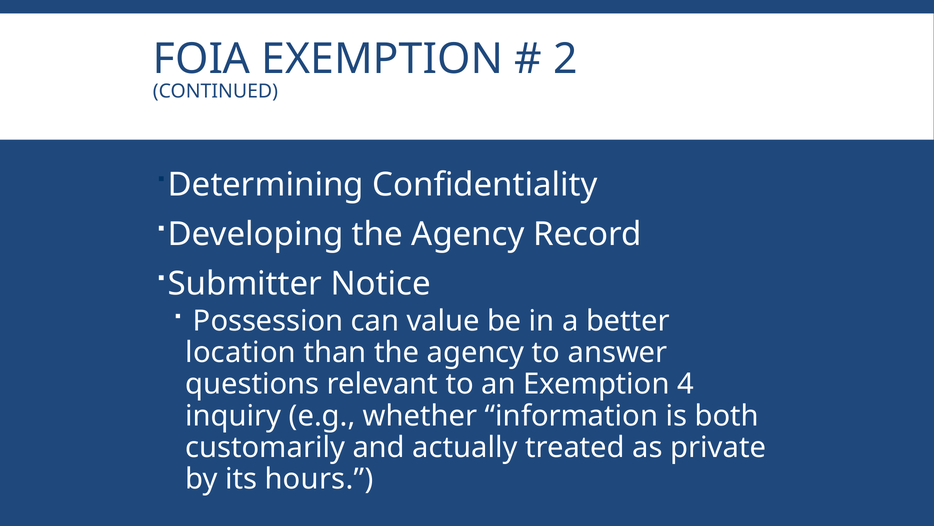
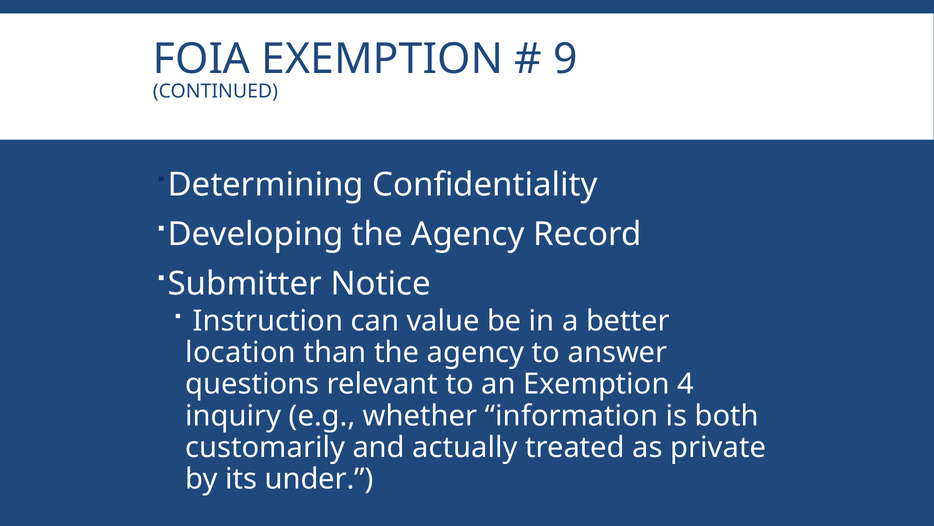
2: 2 -> 9 (565, 59)
Possession: Possession -> Instruction (268, 321)
hours: hours -> under (319, 478)
